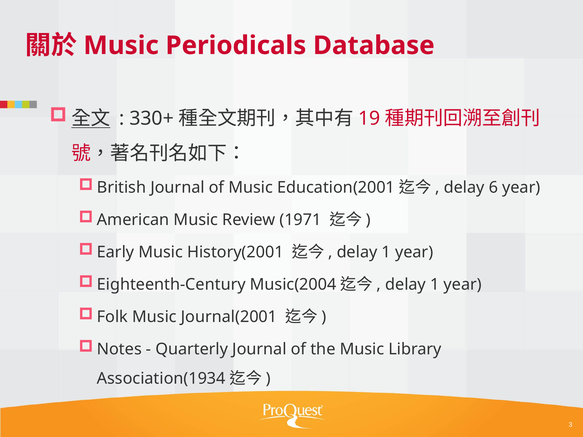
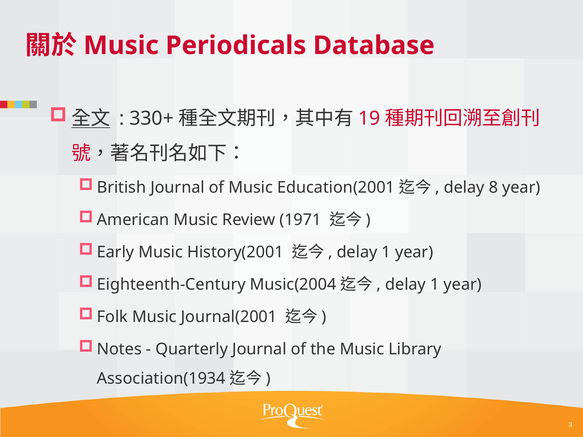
6: 6 -> 8 (493, 187)
